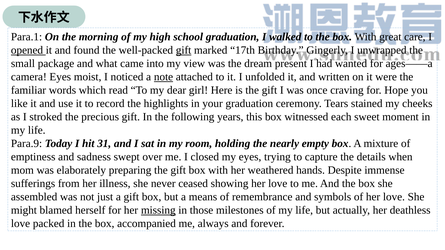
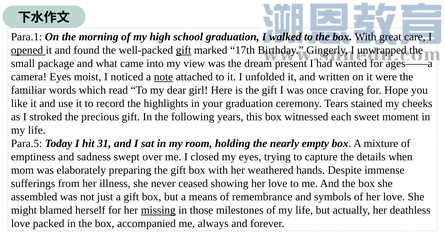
Para.9: Para.9 -> Para.5 (27, 144)
